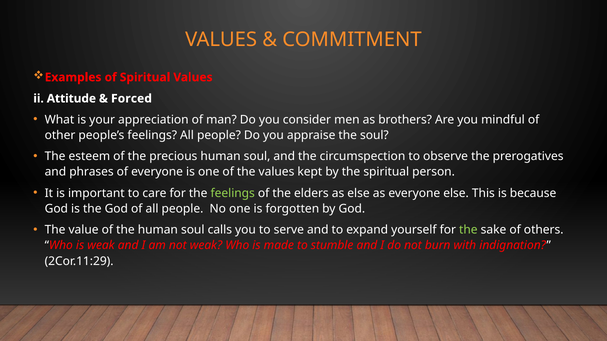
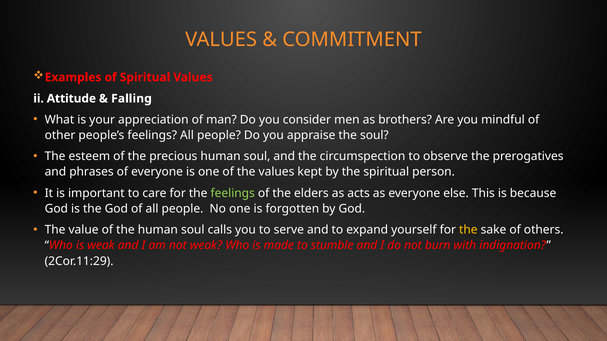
Forced: Forced -> Falling (131, 99)
as else: else -> acts (359, 193)
the colour: light green -> yellow (468, 230)
